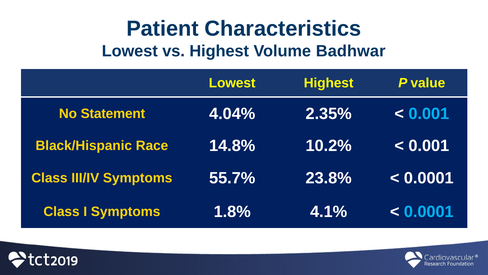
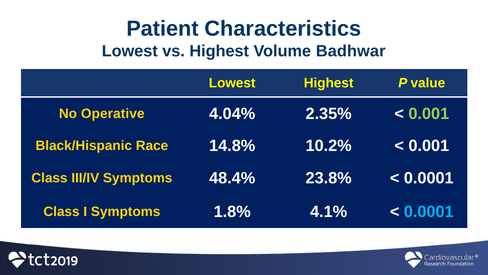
Statement: Statement -> Operative (113, 114)
0.001 colour: light blue -> light green (429, 114)
55.7%: 55.7% -> 48.4% (232, 178)
